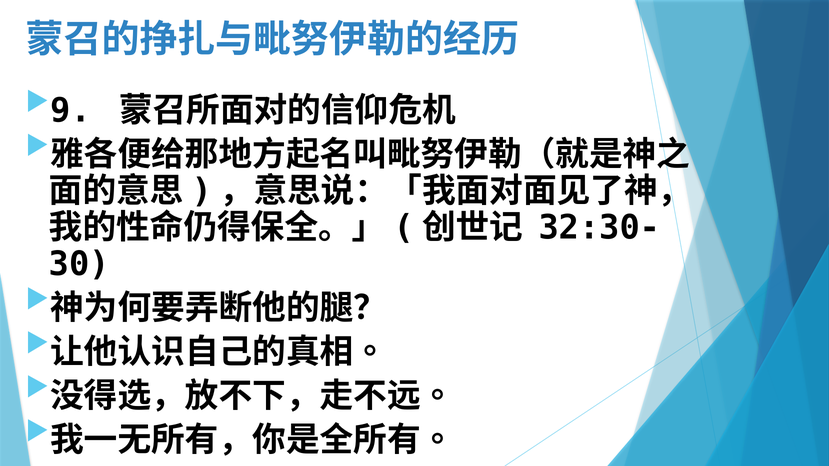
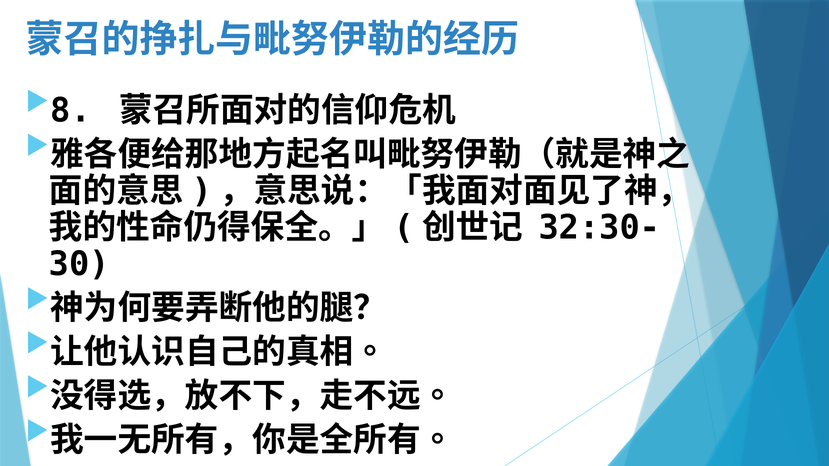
9: 9 -> 8 (71, 111)
